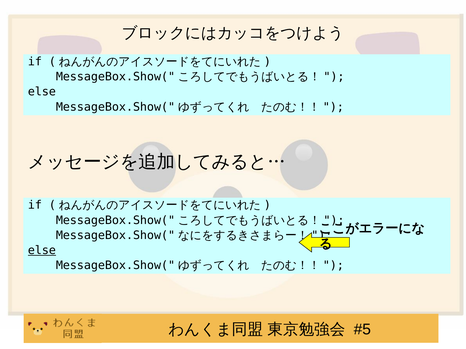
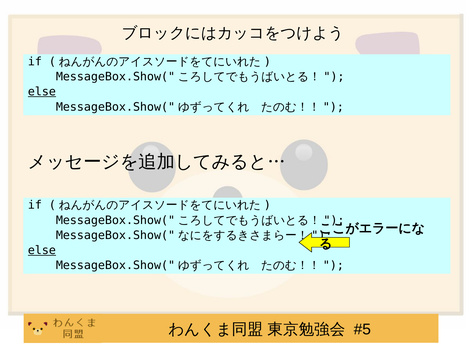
else underline: none -> present (42, 92)
